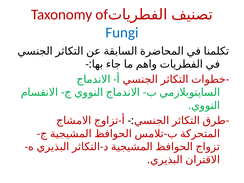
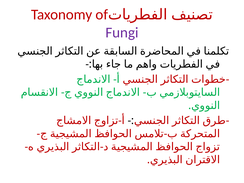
Fungi colour: blue -> purple (122, 33)
